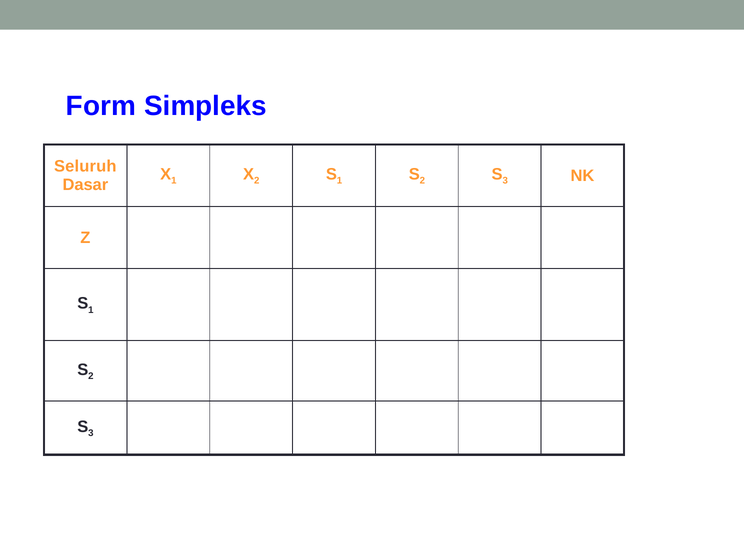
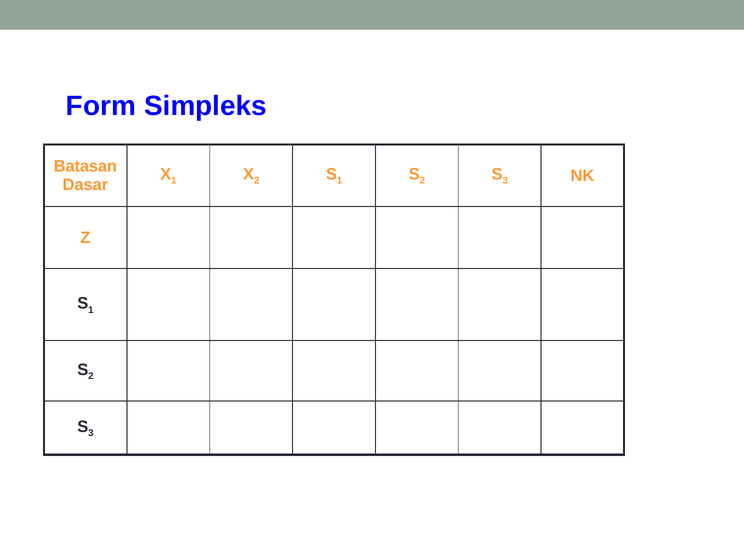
Seluruh: Seluruh -> Batasan (85, 166)
